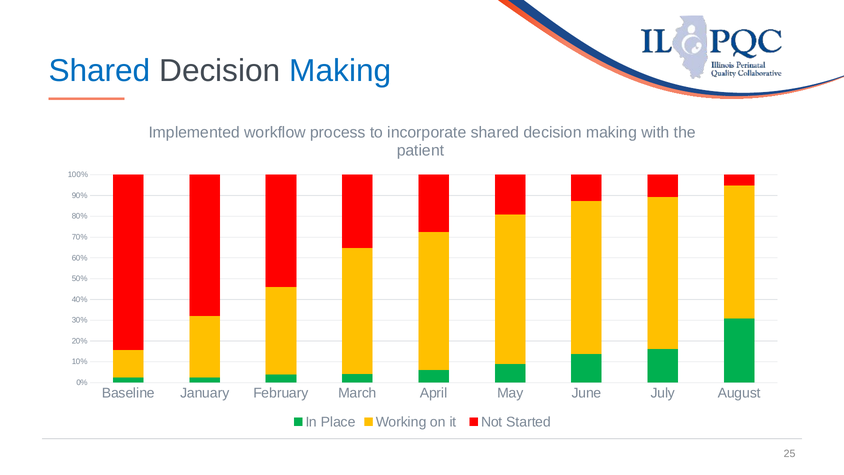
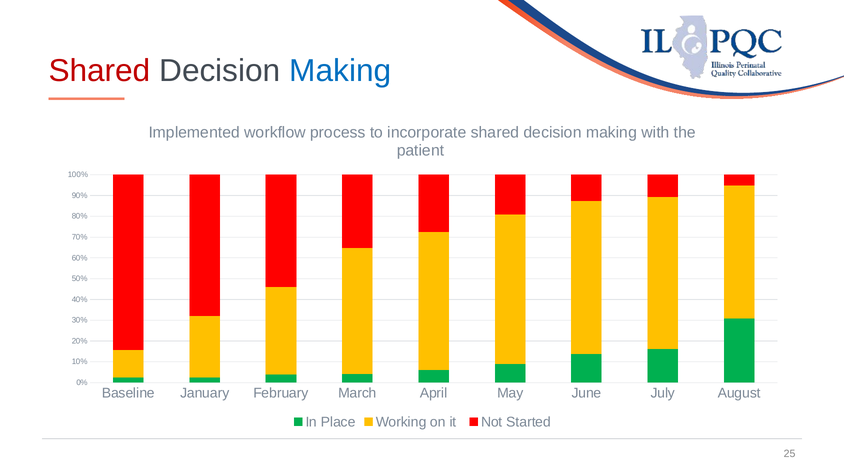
Shared colour: blue -> red (99, 71)
